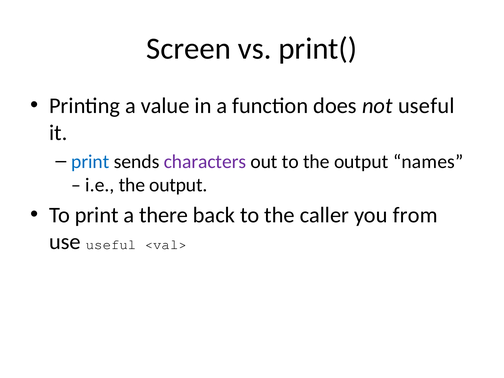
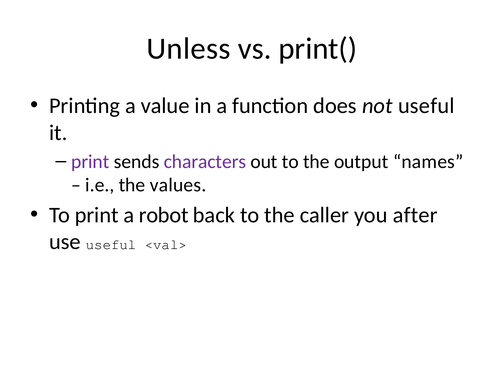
Screen: Screen -> Unless (189, 49)
print colour: blue -> purple (90, 162)
i.e the output: output -> values (178, 185)
there: there -> robot (164, 215)
from: from -> after (415, 215)
